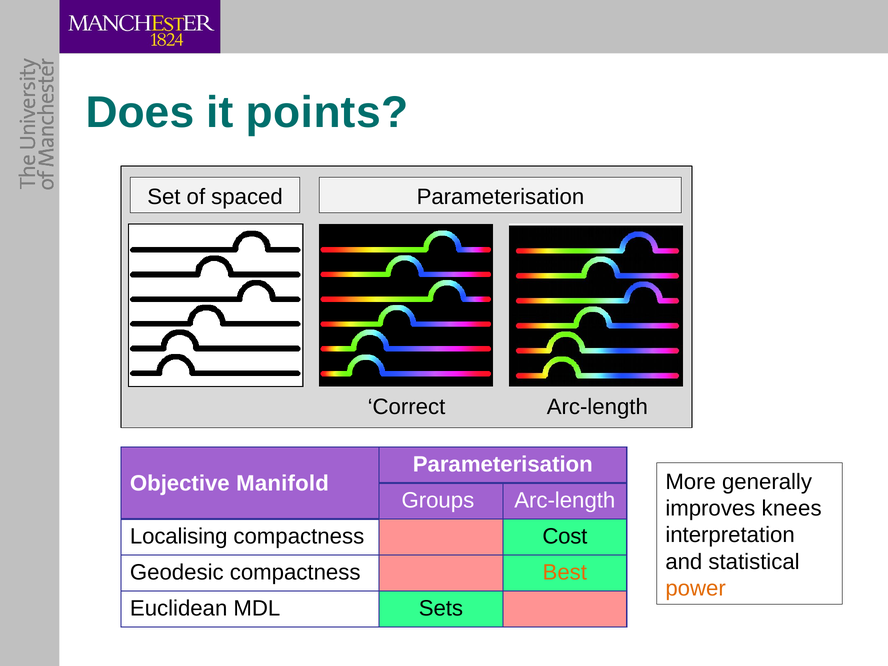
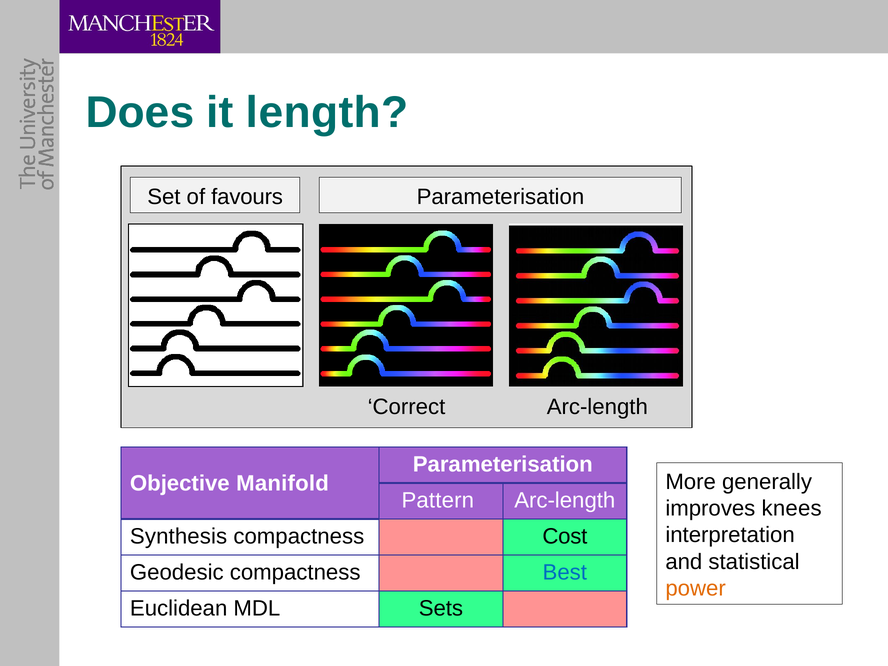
points: points -> length (327, 113)
spaced: spaced -> favours (247, 197)
Groups: Groups -> Pattern (438, 500)
Localising: Localising -> Synthesis (179, 536)
Best colour: orange -> blue (565, 572)
